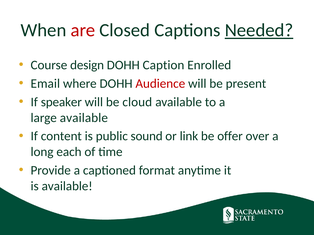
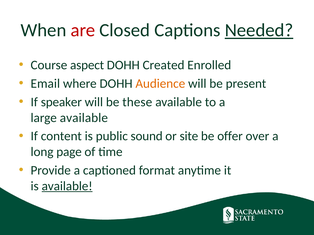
design: design -> aspect (87, 65)
Caption: Caption -> Created (164, 65)
Audience colour: red -> orange (160, 84)
cloud: cloud -> these (137, 102)
link: link -> site (189, 136)
each: each -> page (69, 152)
available underline: none -> present (67, 186)
